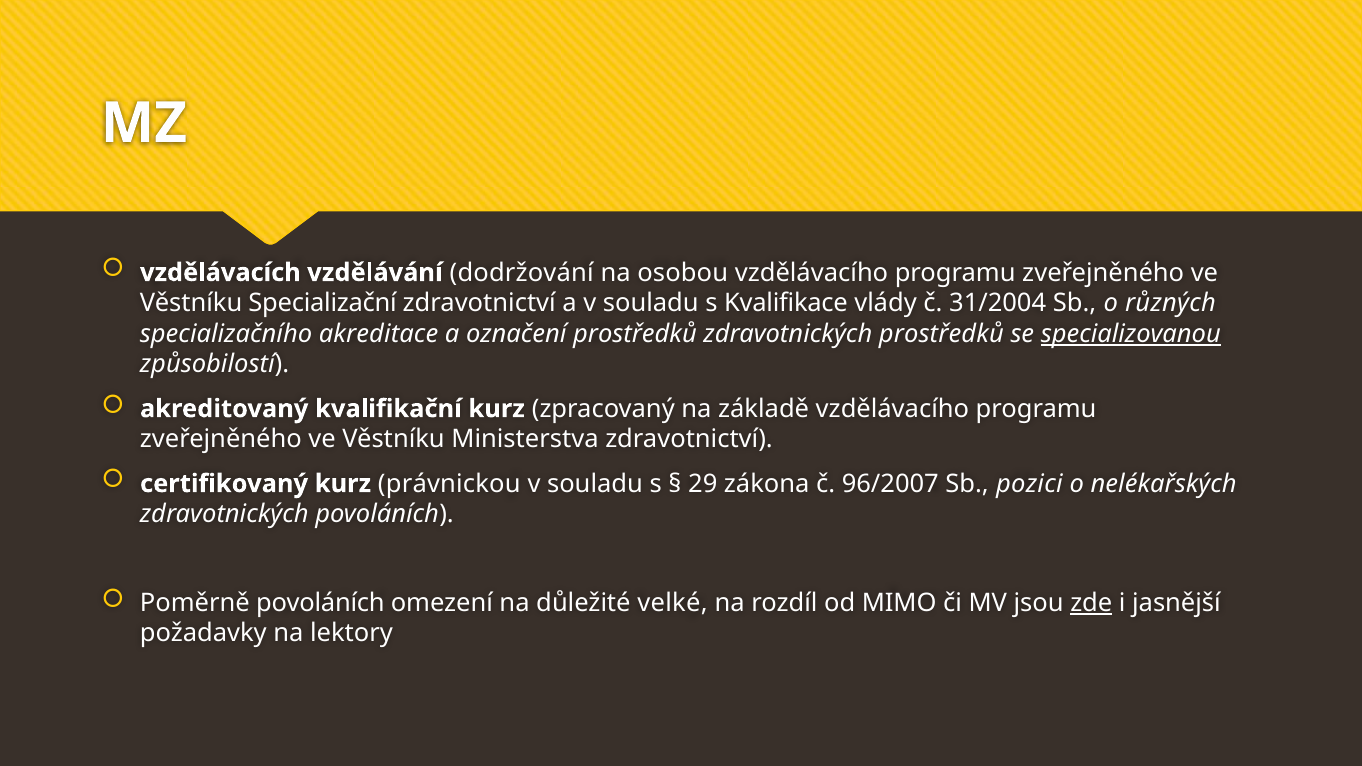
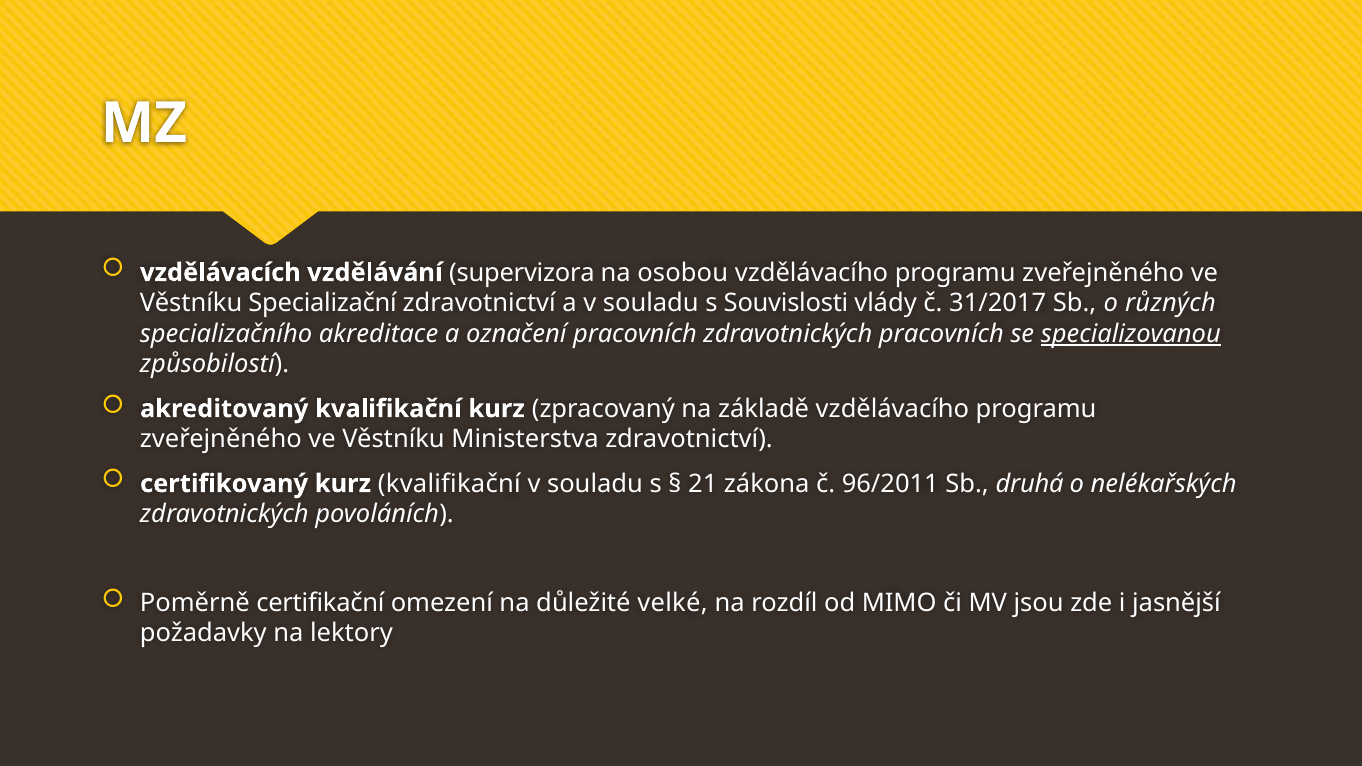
dodržování: dodržování -> supervizora (522, 273)
Kvalifikace: Kvalifikace -> Souvislosti (786, 303)
31/2004: 31/2004 -> 31/2017 (998, 303)
označení prostředků: prostředků -> pracovních (635, 334)
zdravotnických prostředků: prostředků -> pracovních (941, 334)
kurz právnickou: právnickou -> kvalifikační (449, 484)
29: 29 -> 21 (703, 484)
96/2007: 96/2007 -> 96/2011 (890, 484)
pozici: pozici -> druhá (1030, 484)
Poměrně povoláních: povoláních -> certifikační (320, 603)
zde underline: present -> none (1091, 603)
